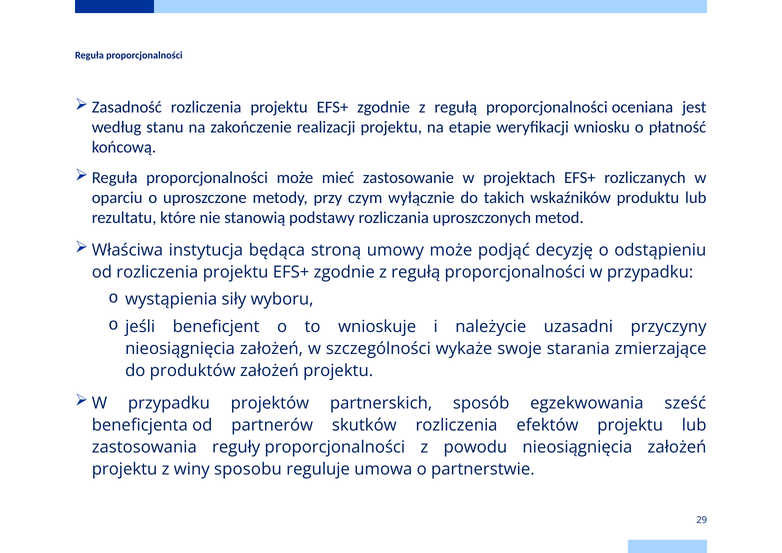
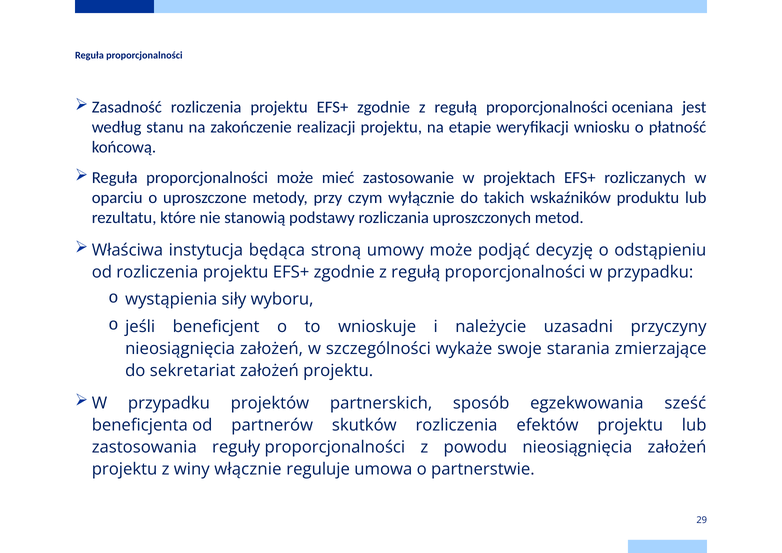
produktów: produktów -> sekretariat (193, 371)
sposobu: sposobu -> włącznie (248, 469)
